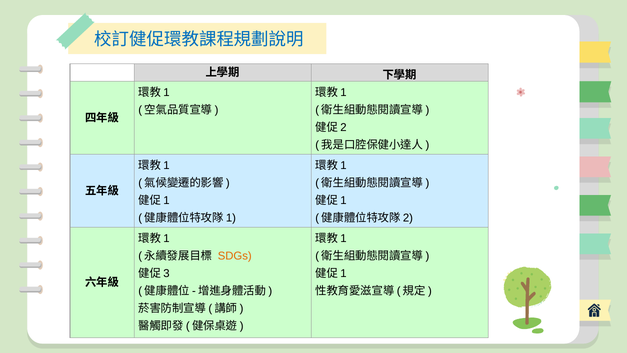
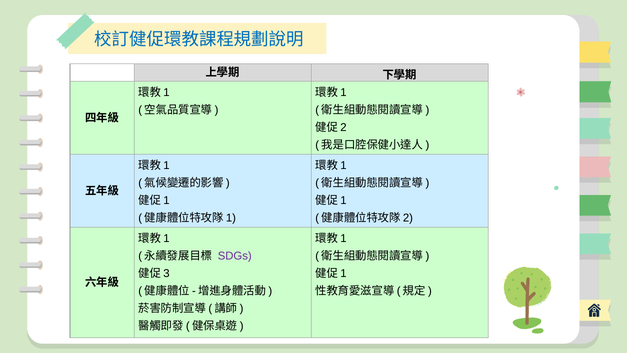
SDGs colour: orange -> purple (235, 256)
